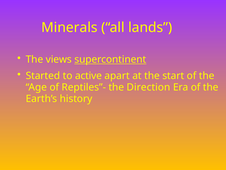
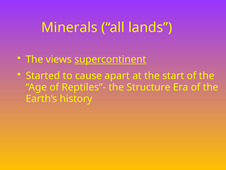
active: active -> cause (88, 75)
Direction: Direction -> Structure (149, 87)
